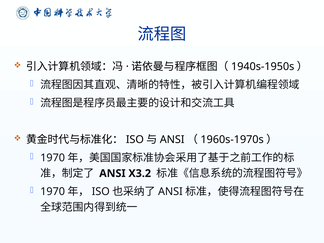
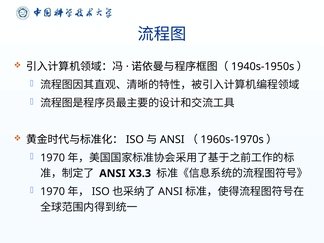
X3.2: X3.2 -> X3.3 (140, 173)
